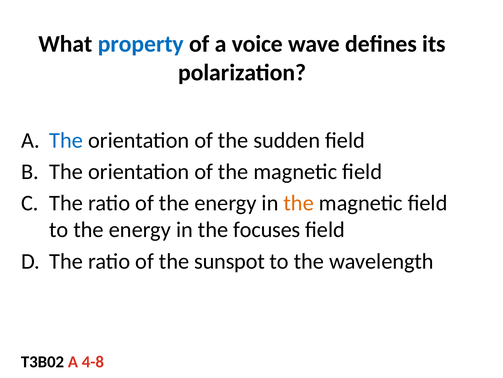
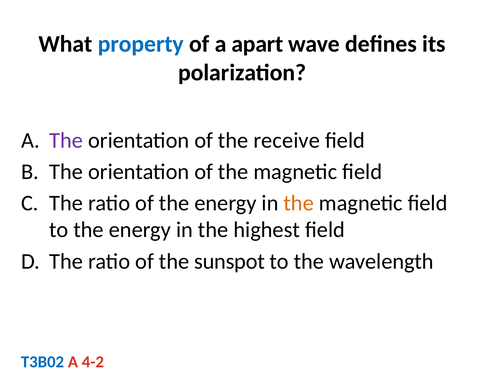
voice: voice -> apart (257, 44)
The colour: blue -> purple (66, 140)
sudden: sudden -> receive (287, 140)
focuses: focuses -> highest (267, 229)
T3B02 colour: black -> blue (42, 361)
4-8: 4-8 -> 4-2 (93, 361)
